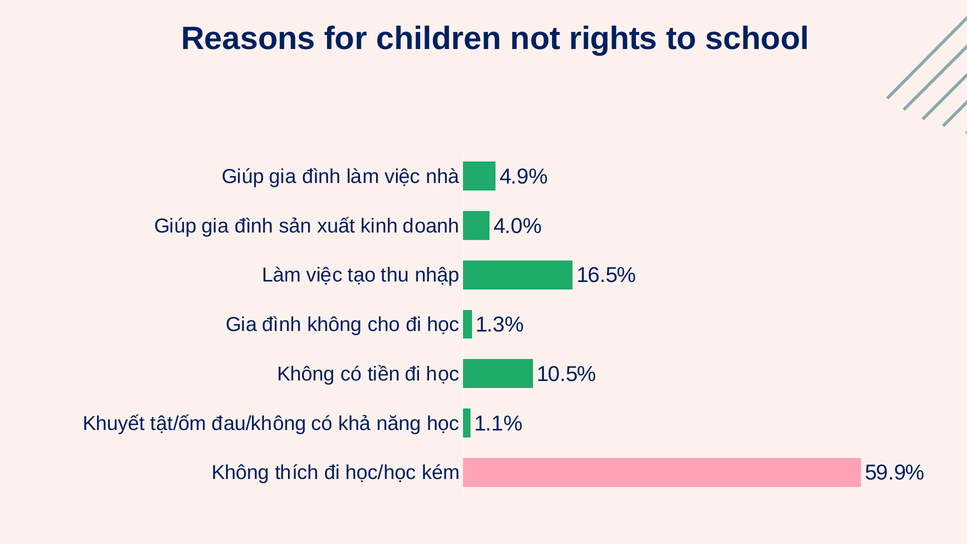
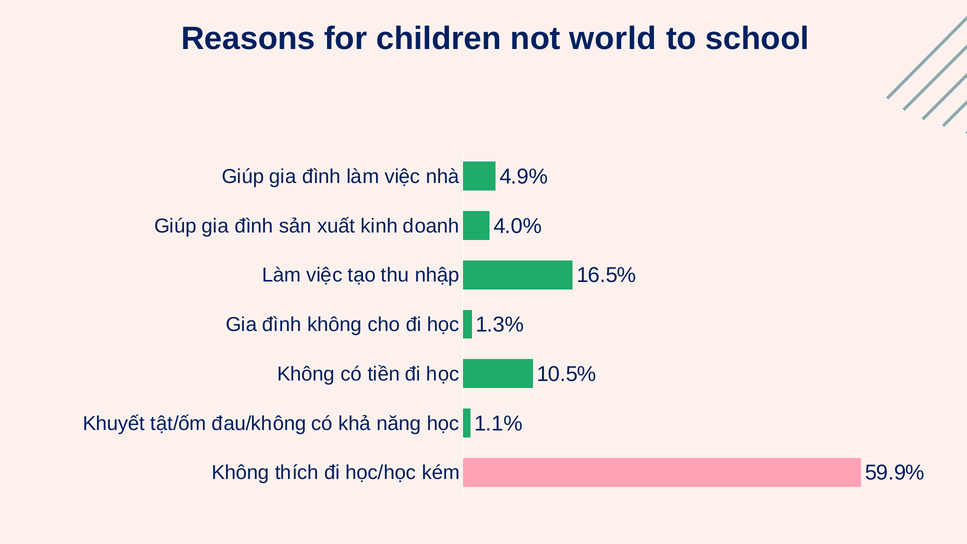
rights: rights -> world (613, 39)
